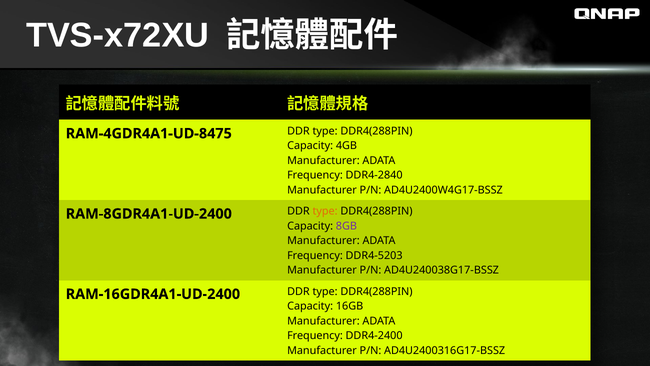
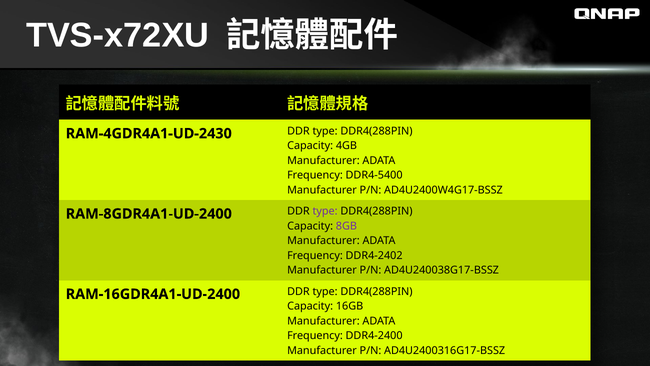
RAM-4GDR4A1-UD-8475: RAM-4GDR4A1-UD-8475 -> RAM-4GDR4A1-UD-2430 (149, 133)
DDR4-2840: DDR4-2840 -> DDR4-5400 (374, 175)
type colour: orange -> purple (325, 211)
DDR4-5203: DDR4-5203 -> DDR4-2402 (374, 255)
